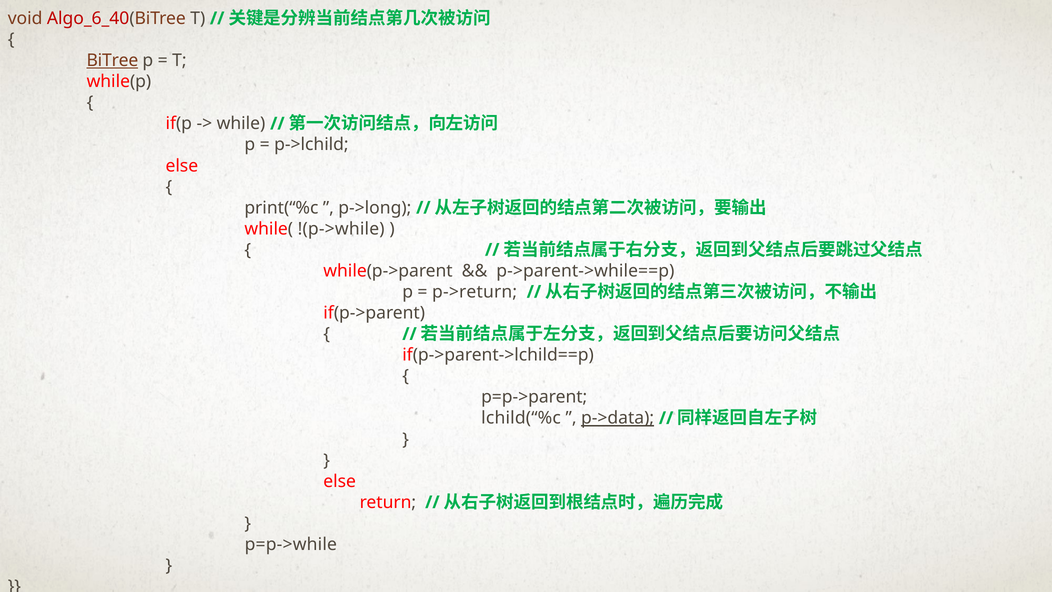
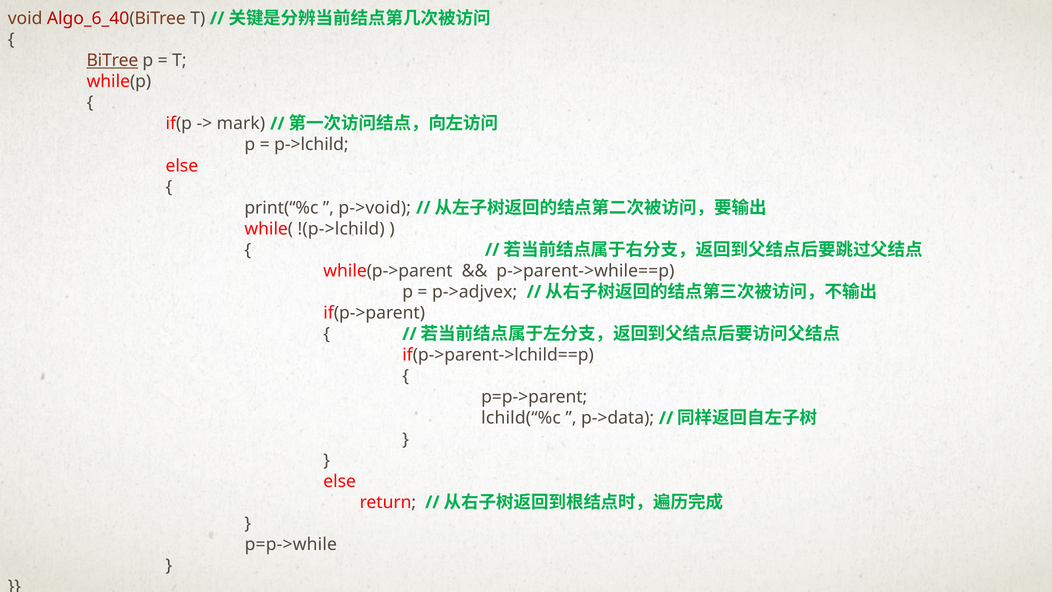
while: while -> mark (241, 124)
p->long: p->long -> p->void (375, 208)
!(p->while: !(p->while -> !(p->lchild (341, 229)
p->return: p->return -> p->adjvex (475, 292)
p->data underline: present -> none (618, 418)
